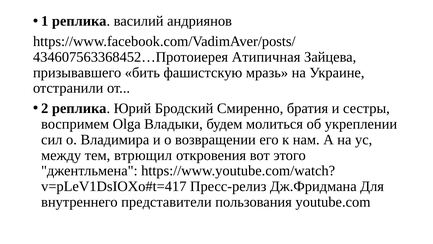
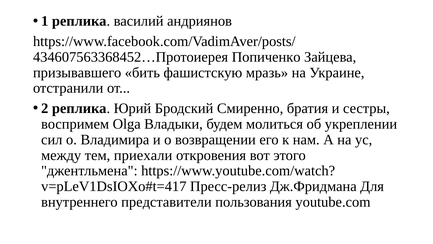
Атипичная: Атипичная -> Попиченко (266, 57)
втрющил: втрющил -> приехали (143, 155)
